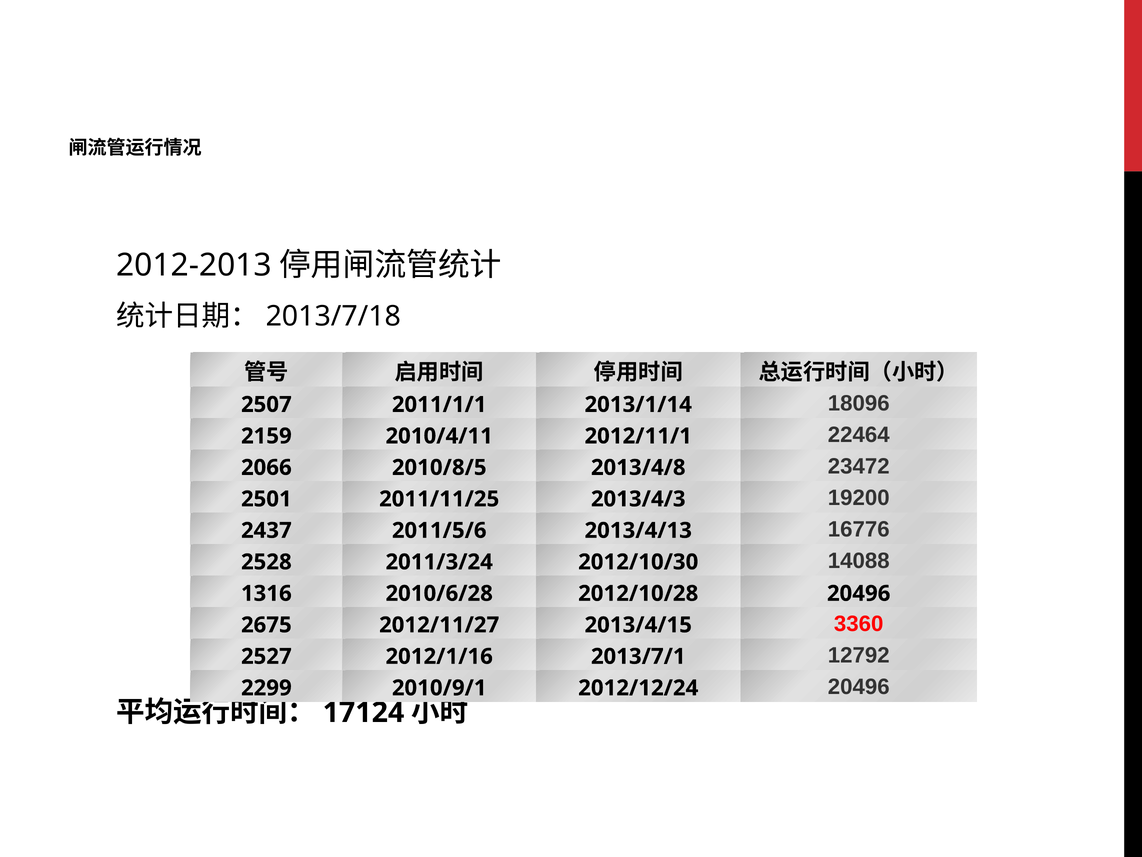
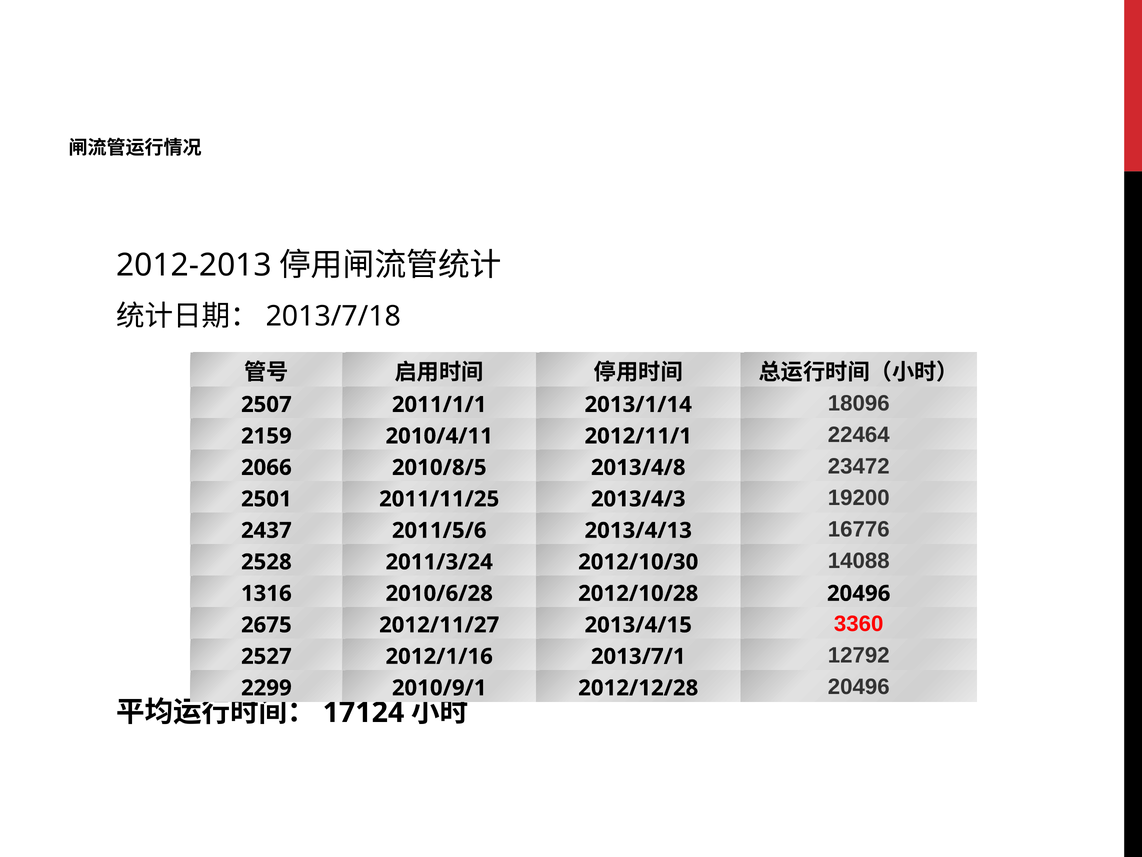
2012/12/24: 2012/12/24 -> 2012/12/28 (638, 688)
